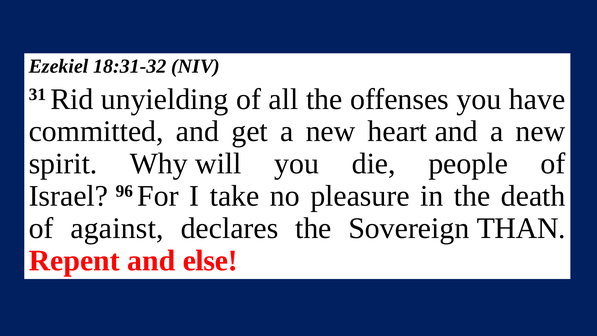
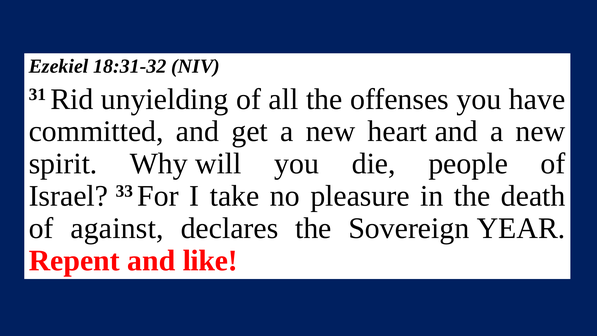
96: 96 -> 33 (124, 191)
THAN: THAN -> YEAR (521, 228)
else: else -> like (210, 260)
